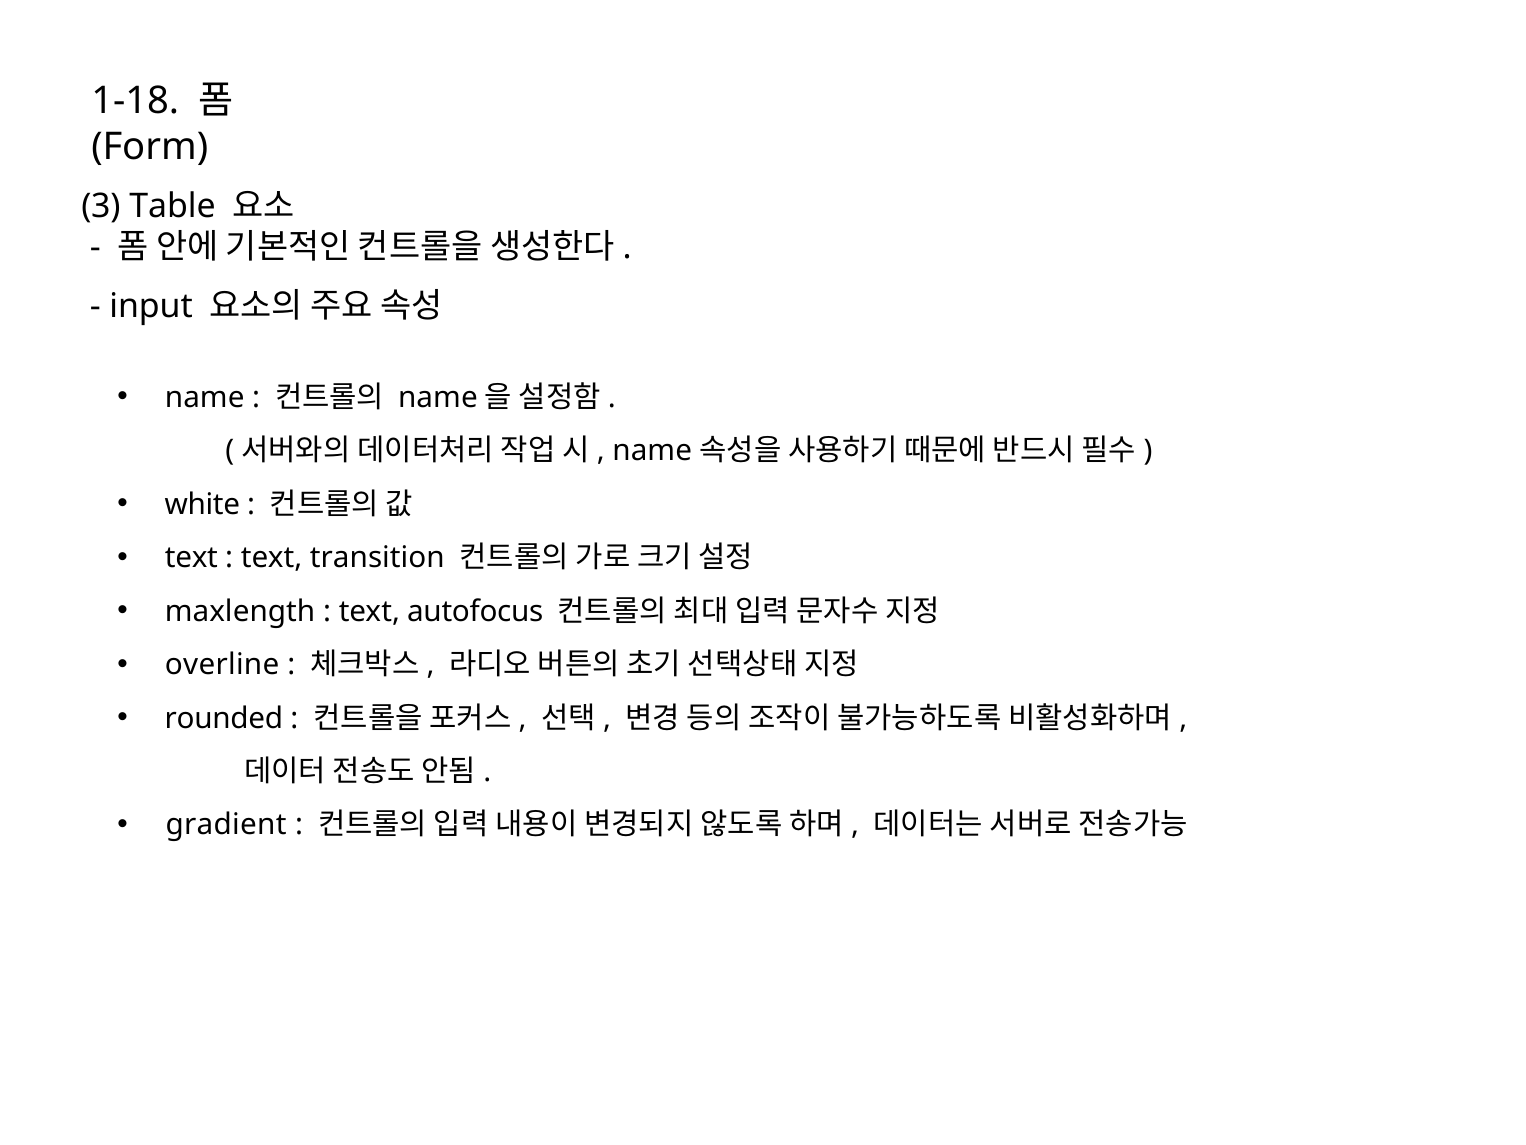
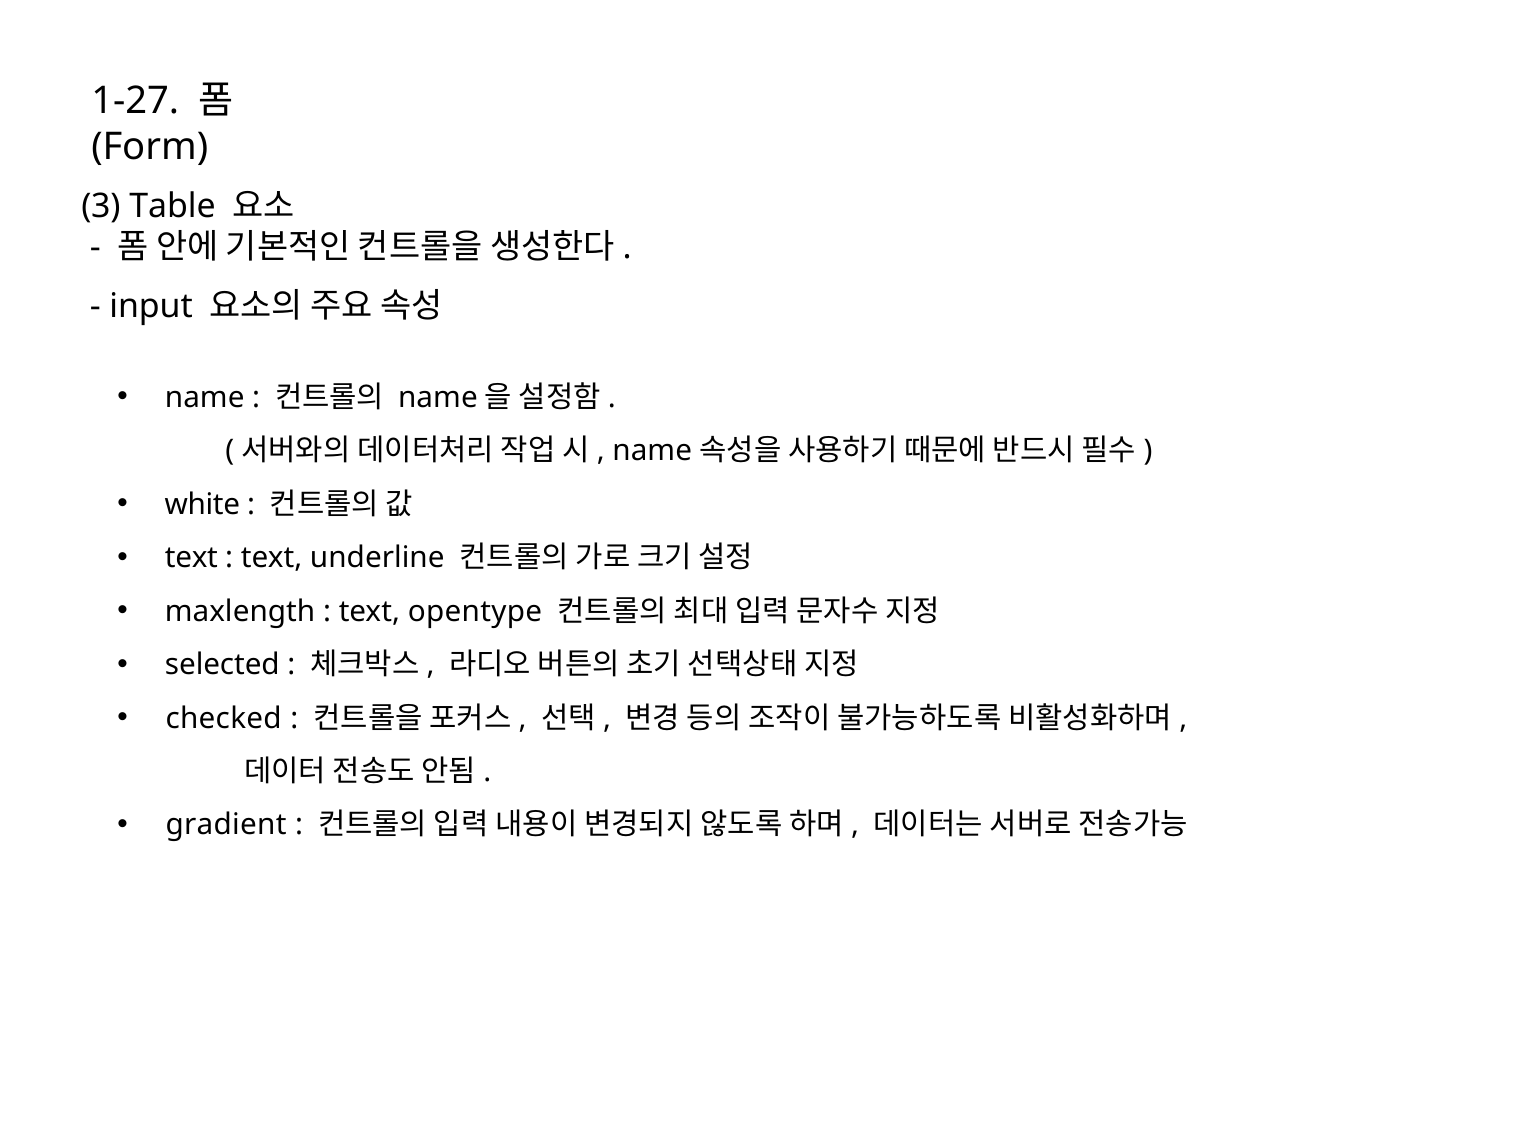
1-18: 1-18 -> 1-27 (135, 101)
transition: transition -> underline (377, 558)
autofocus: autofocus -> opentype (475, 611)
overline: overline -> selected (222, 665)
rounded: rounded -> checked (224, 718)
